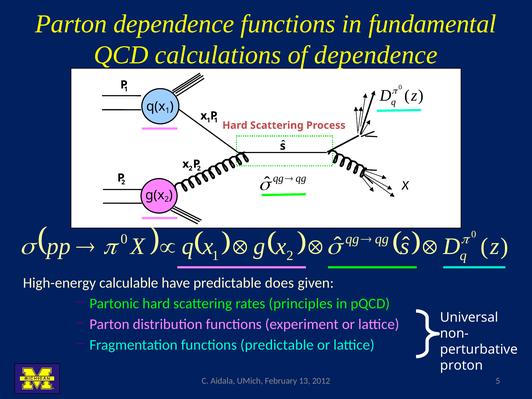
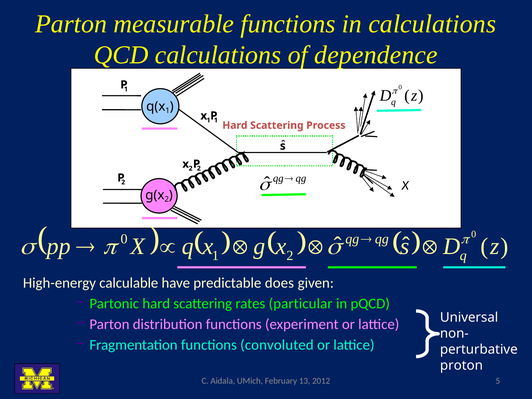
Parton dependence: dependence -> measurable (174, 24)
in fundamental: fundamental -> calculations (432, 24)
principles: principles -> particular (301, 304)
functions predictable: predictable -> convoluted (277, 345)
